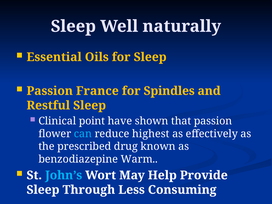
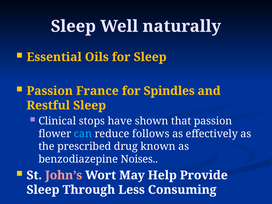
point: point -> stops (92, 121)
highest: highest -> follows (151, 134)
Warm: Warm -> Noises (139, 159)
John’s colour: light blue -> pink (64, 175)
